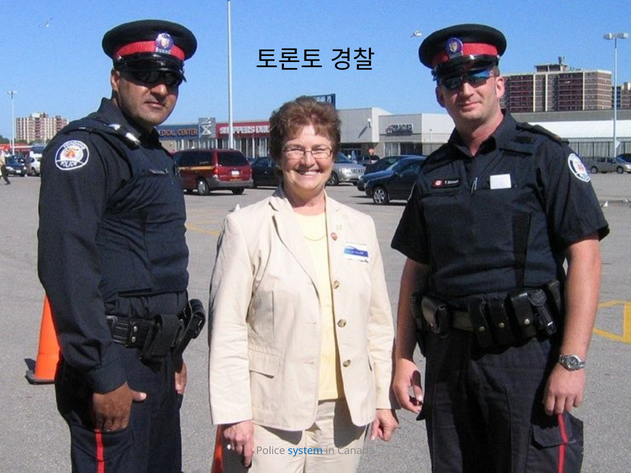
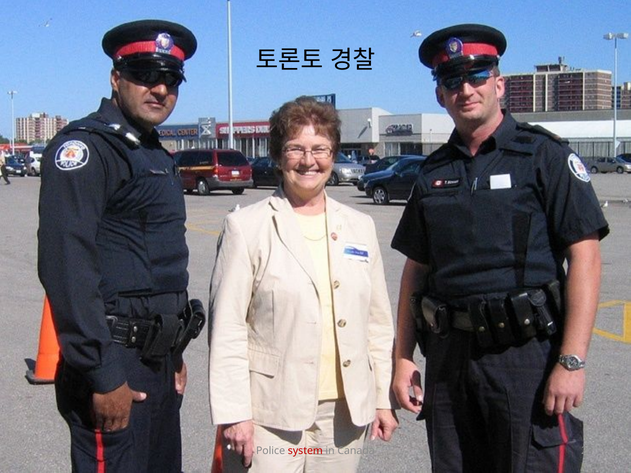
system colour: blue -> red (305, 451)
